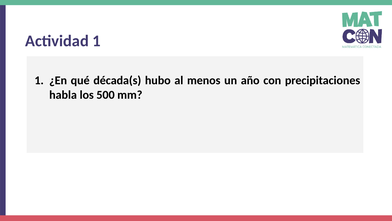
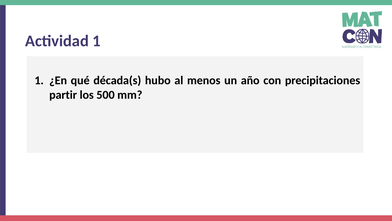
habla: habla -> partir (63, 95)
